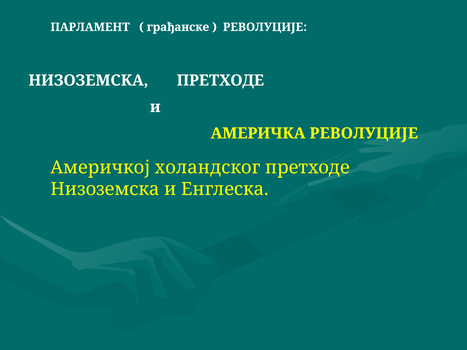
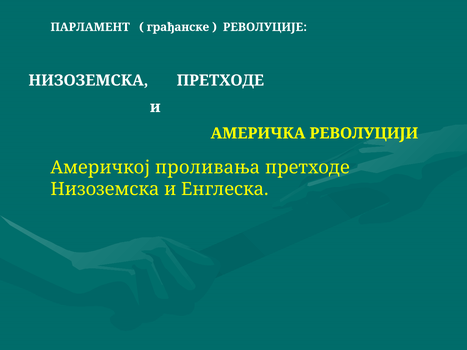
АМЕРИЧКА РЕВОЛУЦИЈЕ: РЕВОЛУЦИЈЕ -> РЕВОЛУЦИЈИ (364, 133)
холандског: холандског -> проливања (208, 168)
